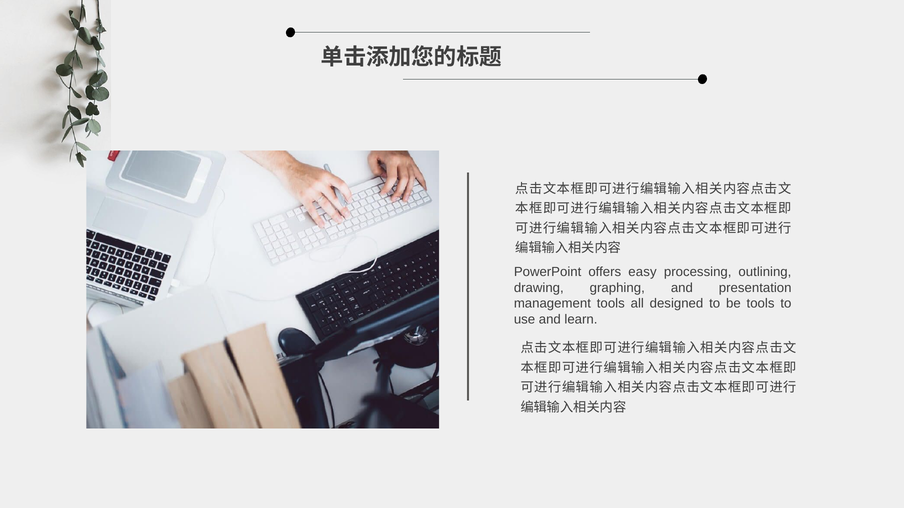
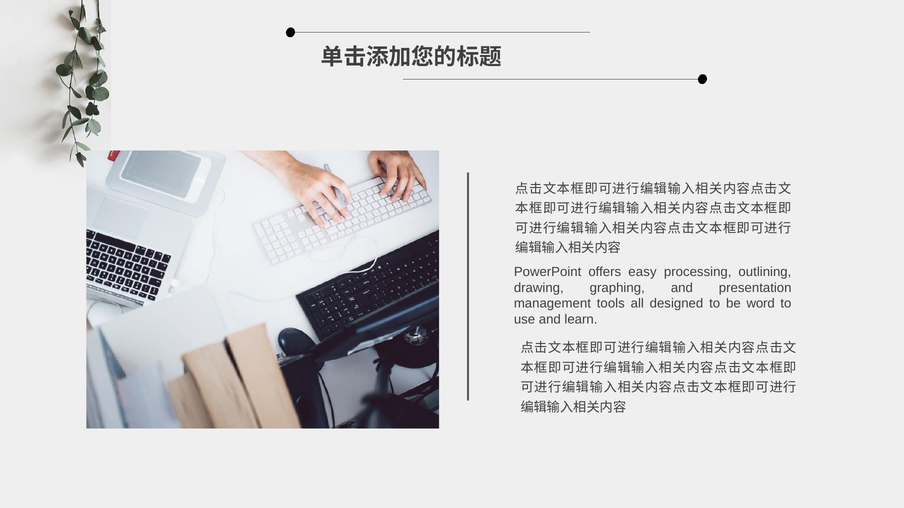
be tools: tools -> word (761, 304)
